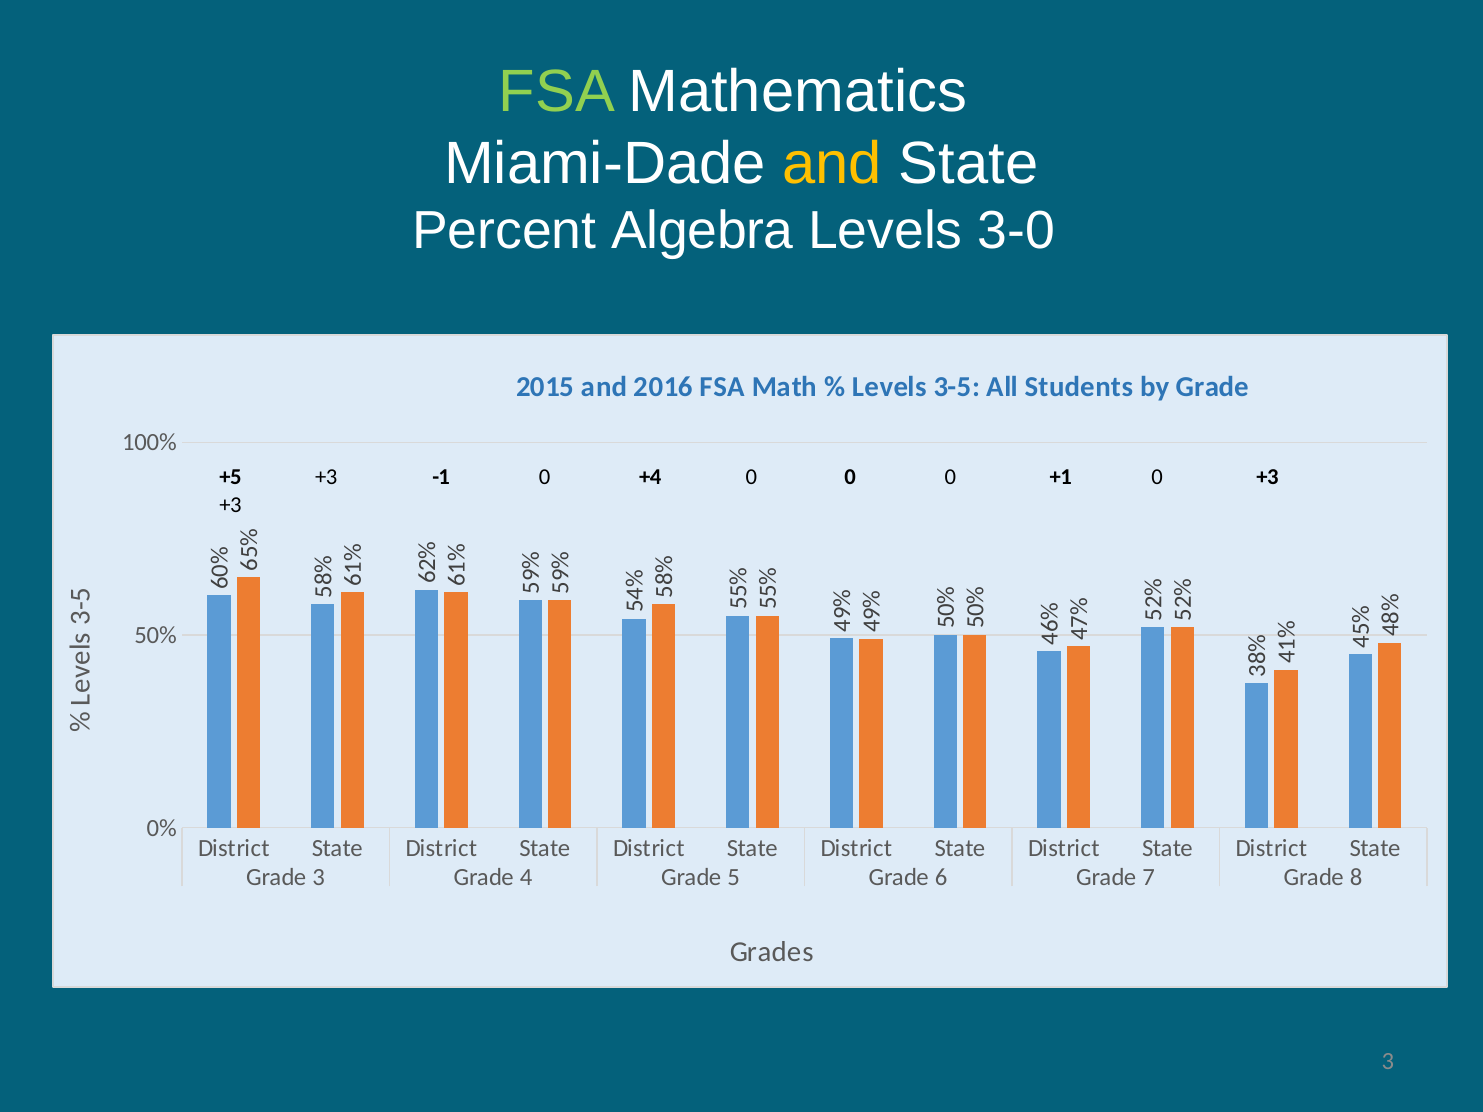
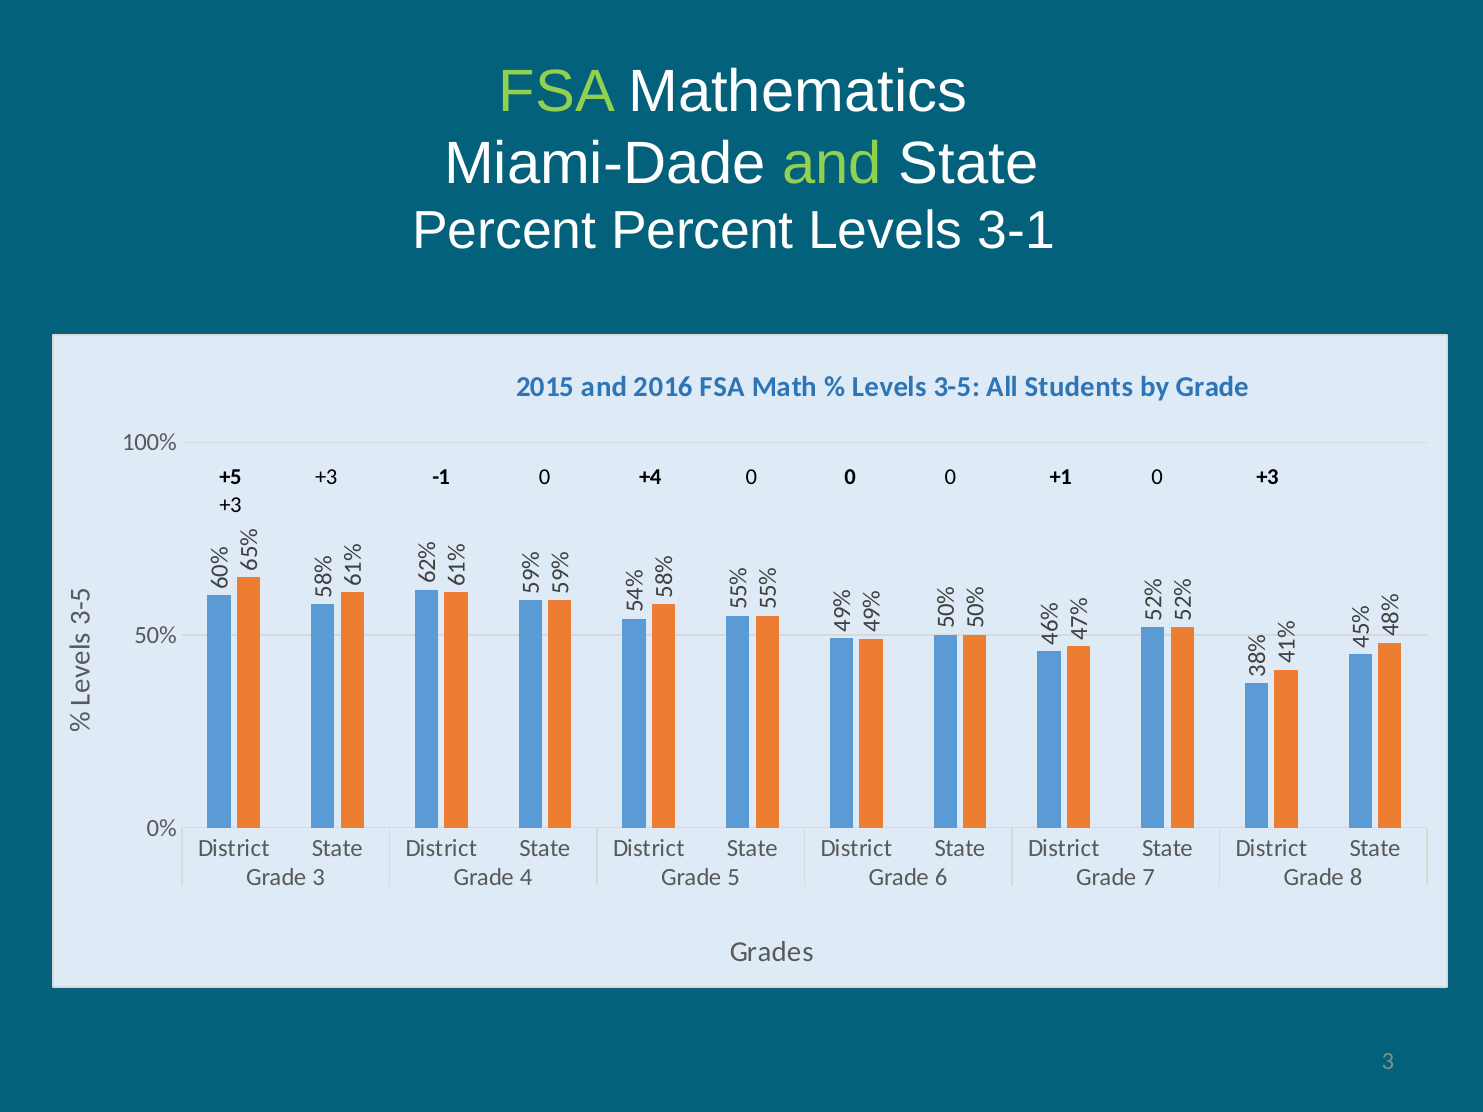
and colour: yellow -> light green (832, 164)
Percent Algebra: Algebra -> Percent (703, 231)
3-0: 3-0 -> 3-1 (1016, 231)
